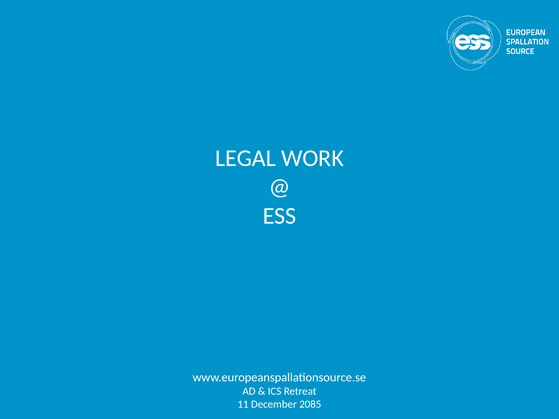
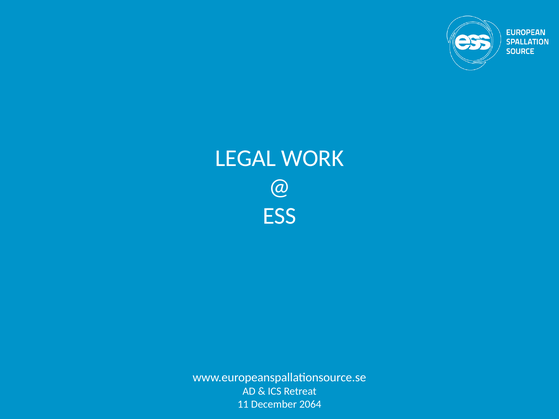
2085: 2085 -> 2064 (310, 405)
